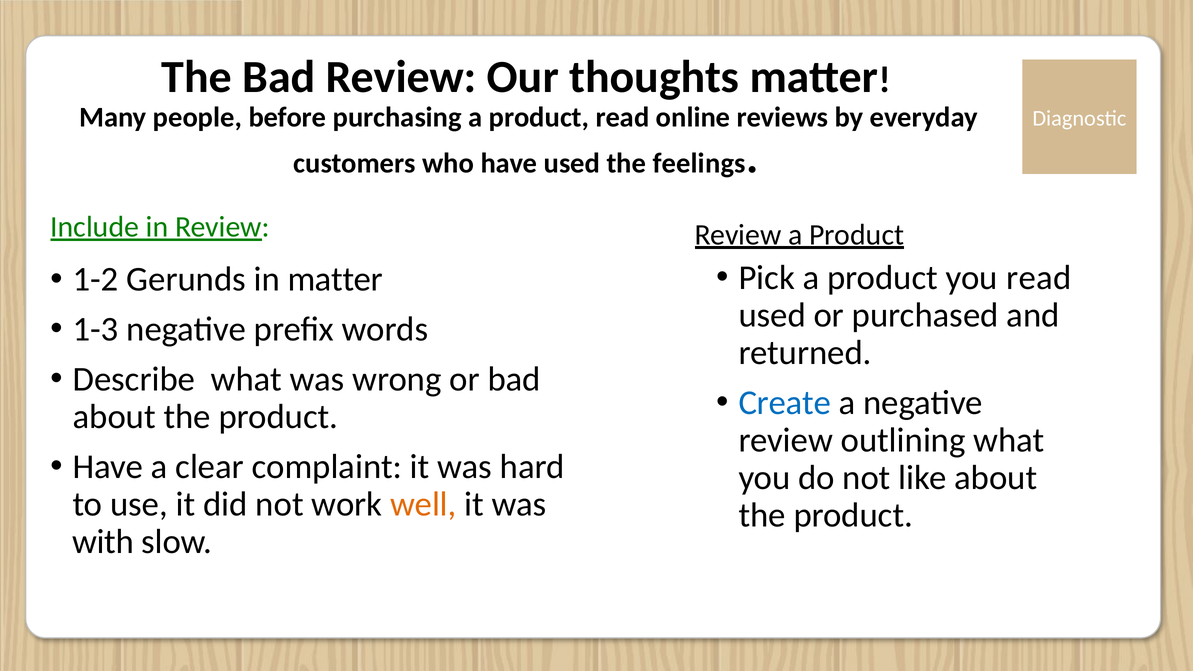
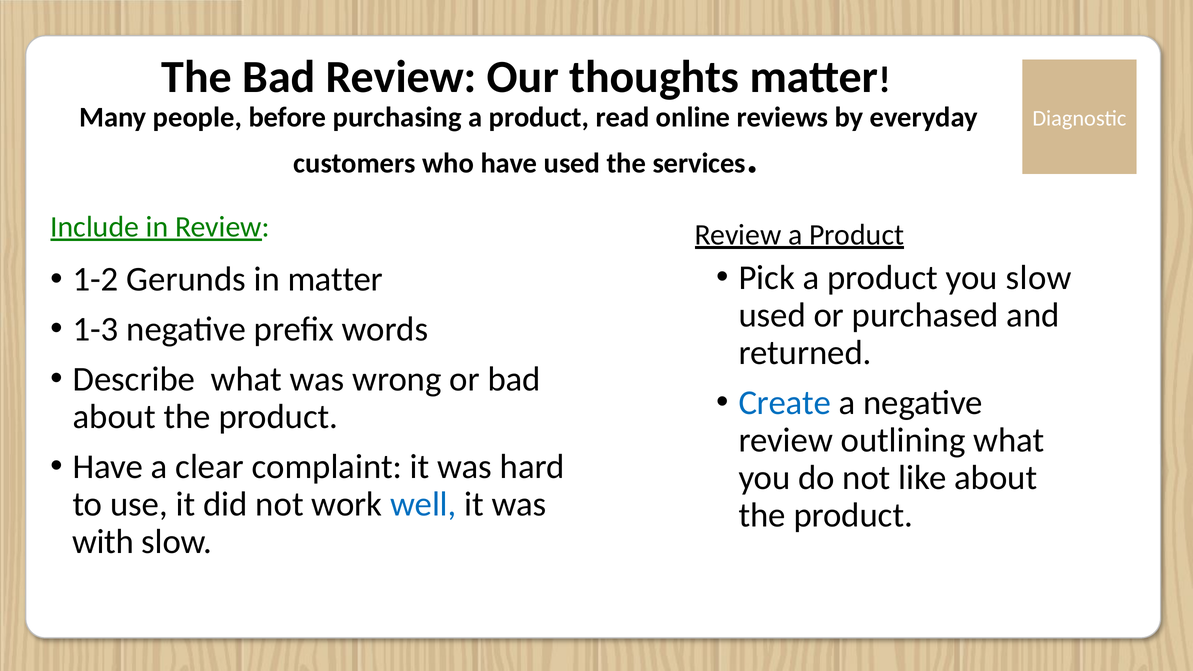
feelings: feelings -> services (699, 163)
you read: read -> slow (1039, 278)
well colour: orange -> blue (423, 504)
